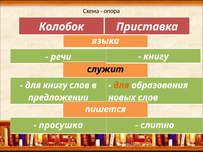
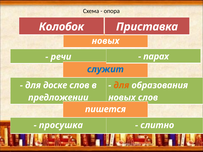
языка: языка -> новых (106, 41)
книгу: книгу -> парах (156, 57)
служит colour: black -> blue (105, 69)
для книгу: книгу -> доске (55, 85)
